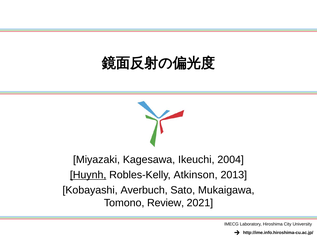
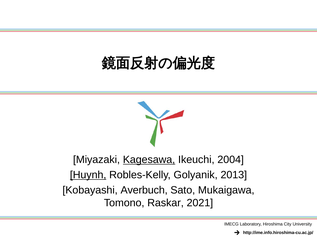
Kagesawa underline: none -> present (149, 160)
Atkinson: Atkinson -> Golyanik (196, 175)
Review: Review -> Raskar (166, 203)
